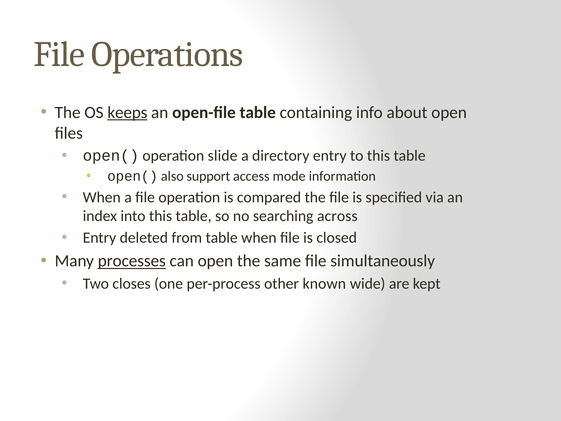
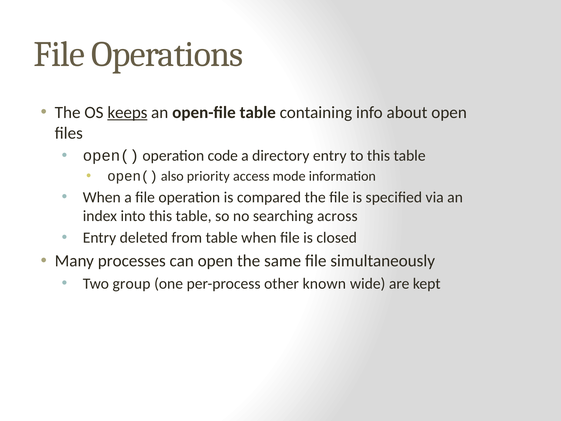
slide: slide -> code (223, 156)
support: support -> priority (208, 176)
processes underline: present -> none (132, 261)
closes: closes -> group (131, 283)
